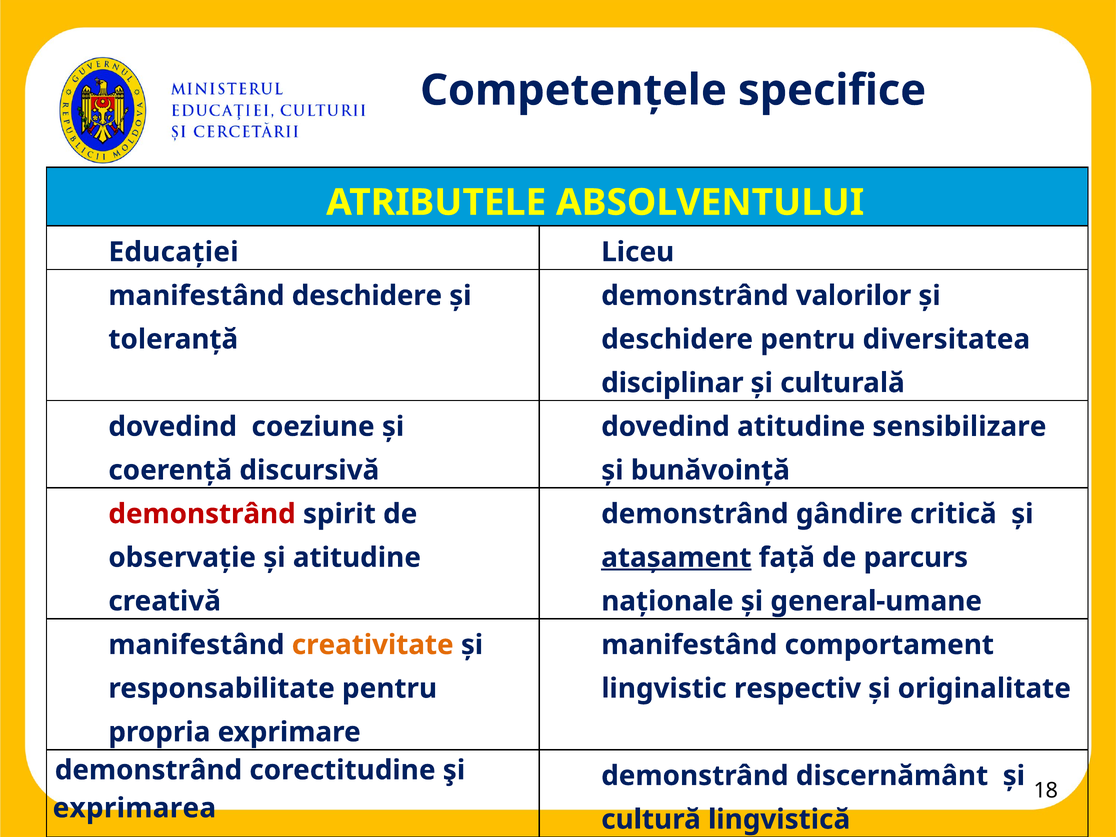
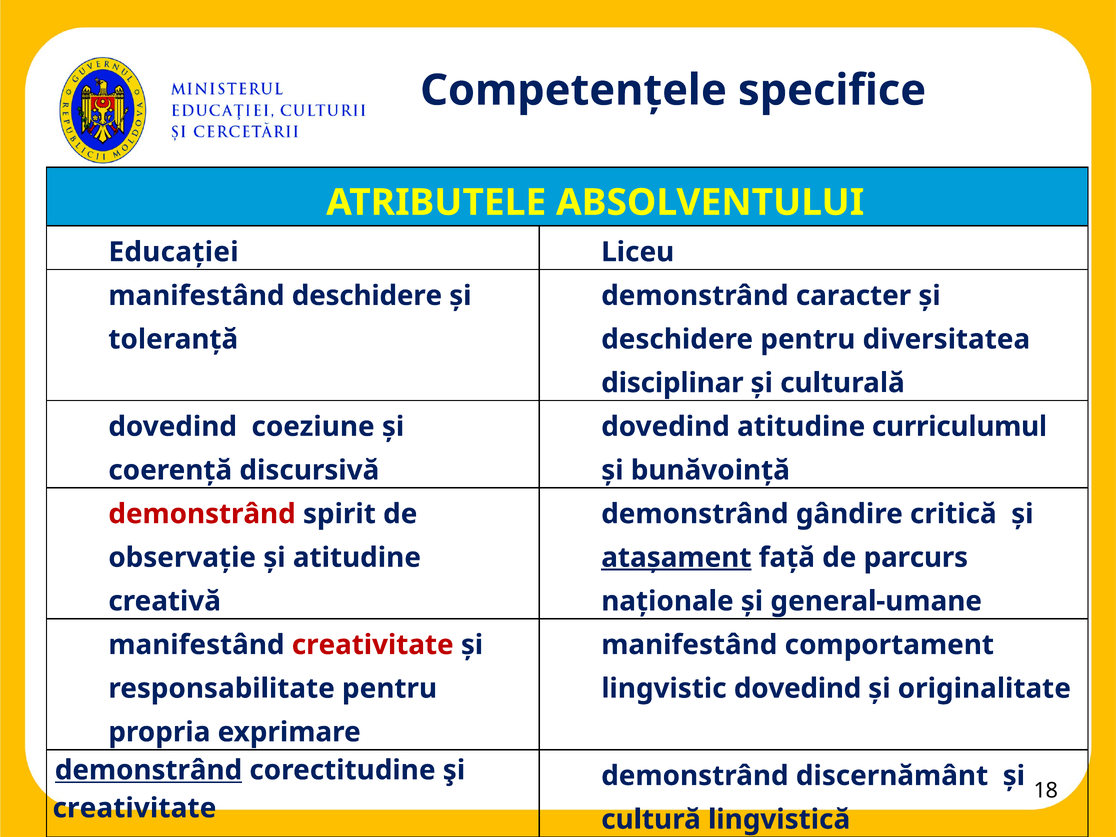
valorilor: valorilor -> caracter (853, 296)
sensibilizare: sensibilizare -> curriculumul (960, 427)
creativitate colour: orange -> red (373, 645)
lingvistic respectiv: respectiv -> dovedind (798, 689)
demonstrând underline: none -> present (148, 770)
exprimarea: exprimarea -> creativitate (134, 808)
